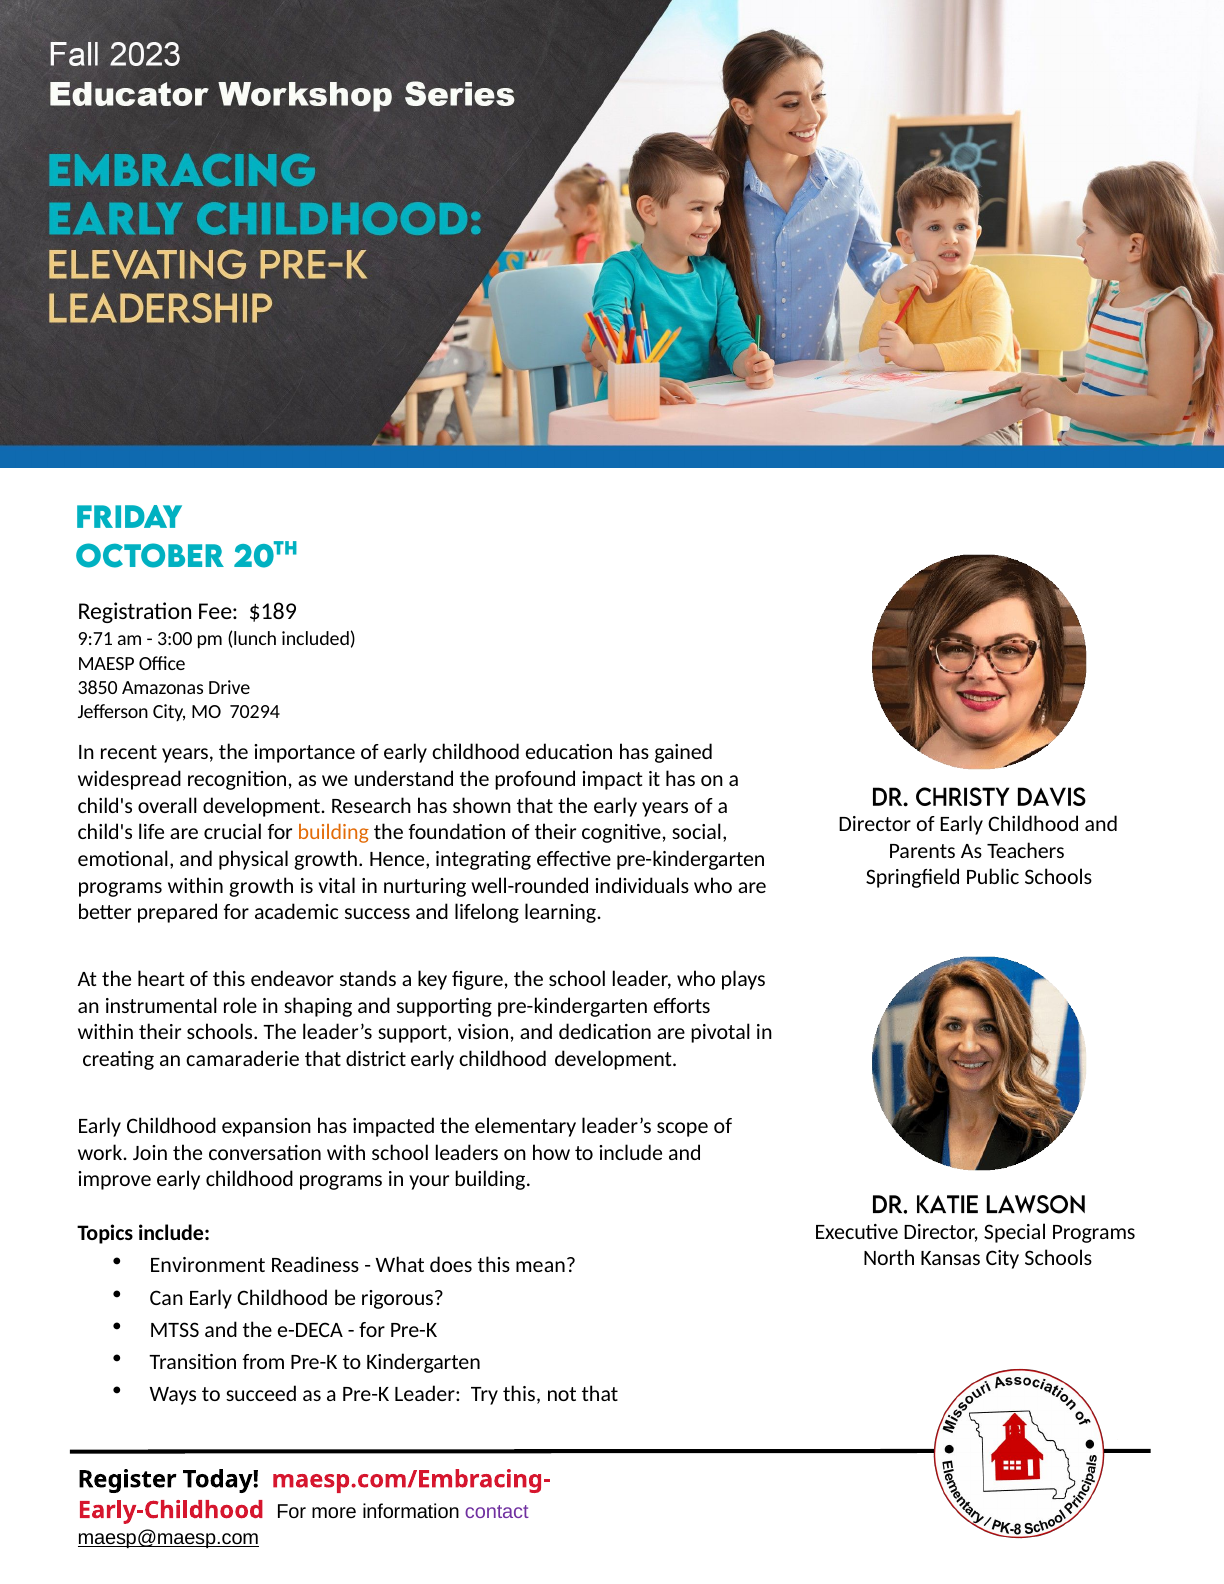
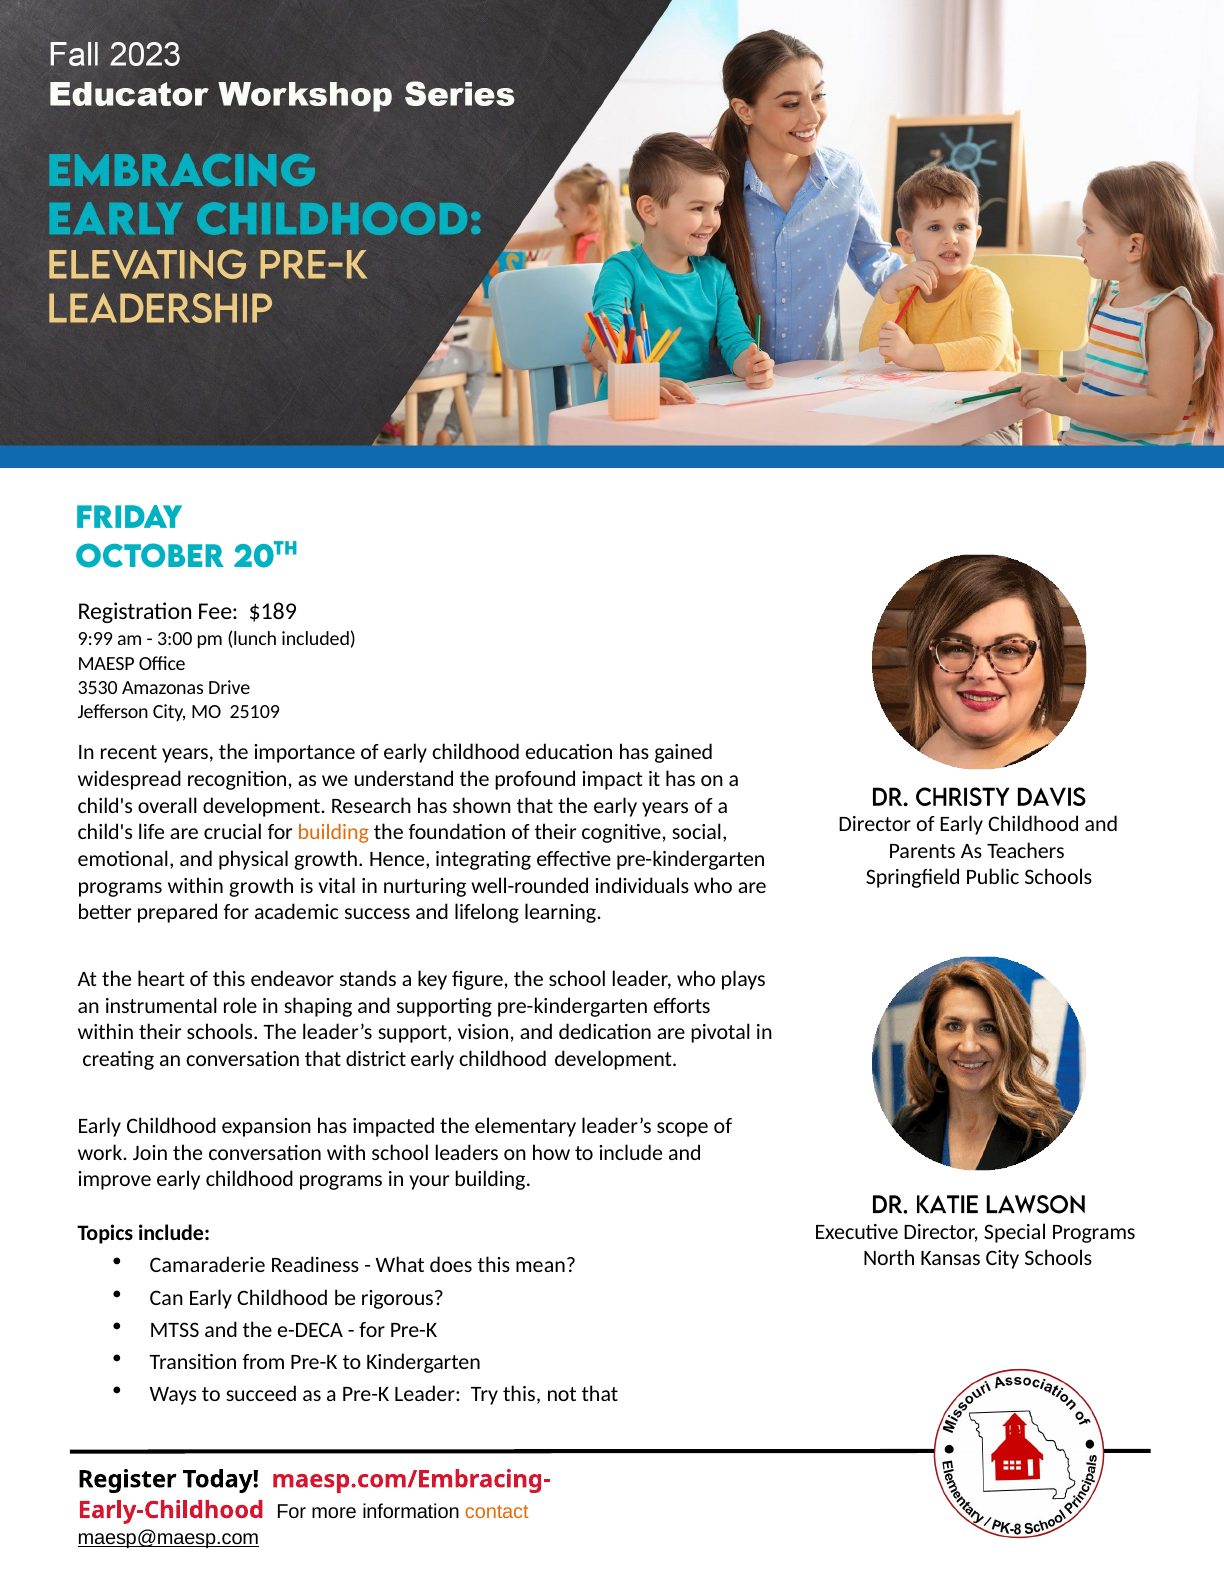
9:71: 9:71 -> 9:99 (95, 639)
3850: 3850 -> 3530 (98, 688)
70294: 70294 -> 25109 (255, 712)
an camaraderie: camaraderie -> conversation (243, 1059)
Environment: Environment -> Camaraderie (208, 1266)
contact colour: purple -> orange (497, 1511)
